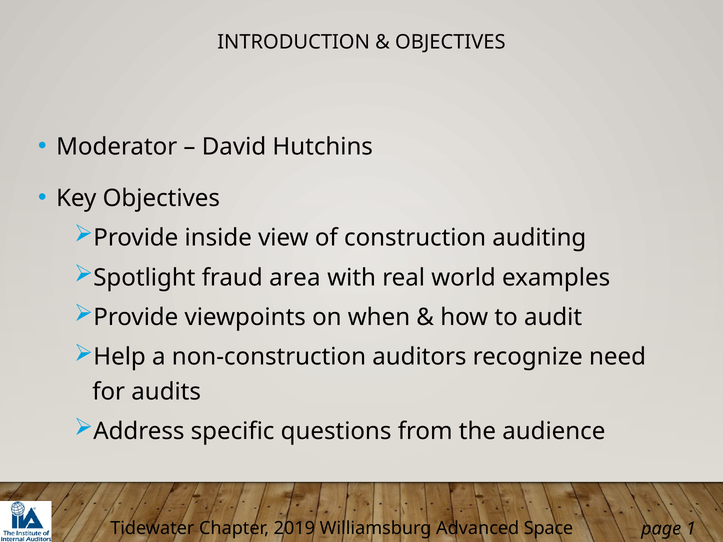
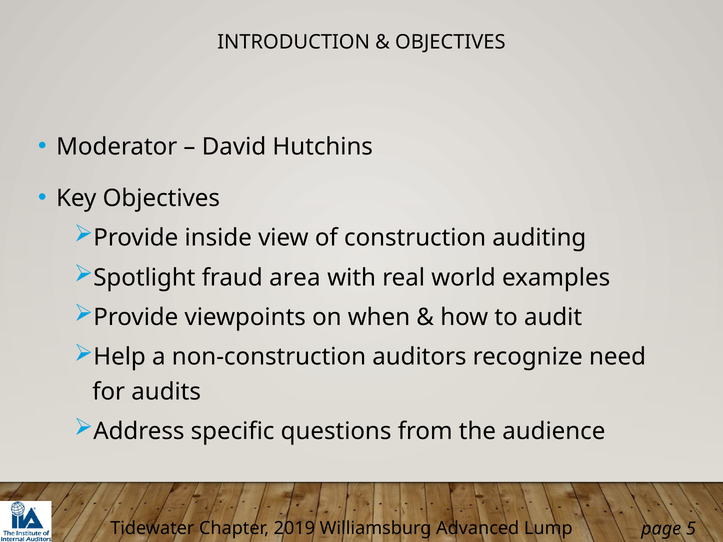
Space: Space -> Lump (548, 529)
1: 1 -> 5 (691, 529)
